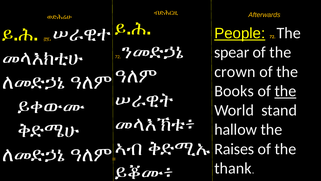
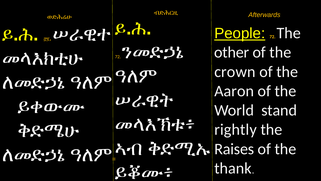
spear: spear -> other (232, 52)
Books: Books -> Aaron (234, 91)
the underline: present -> none (285, 91)
hallow: hallow -> rightly (236, 129)
